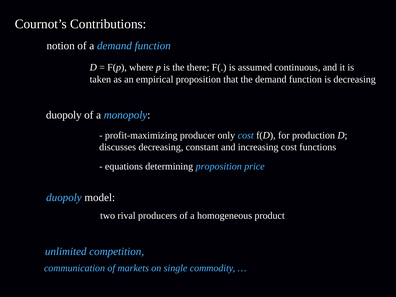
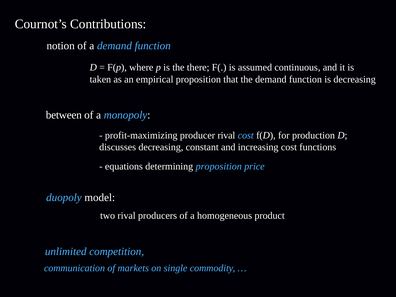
duopoly: duopoly -> between (64, 115)
producer only: only -> rival (226, 135)
